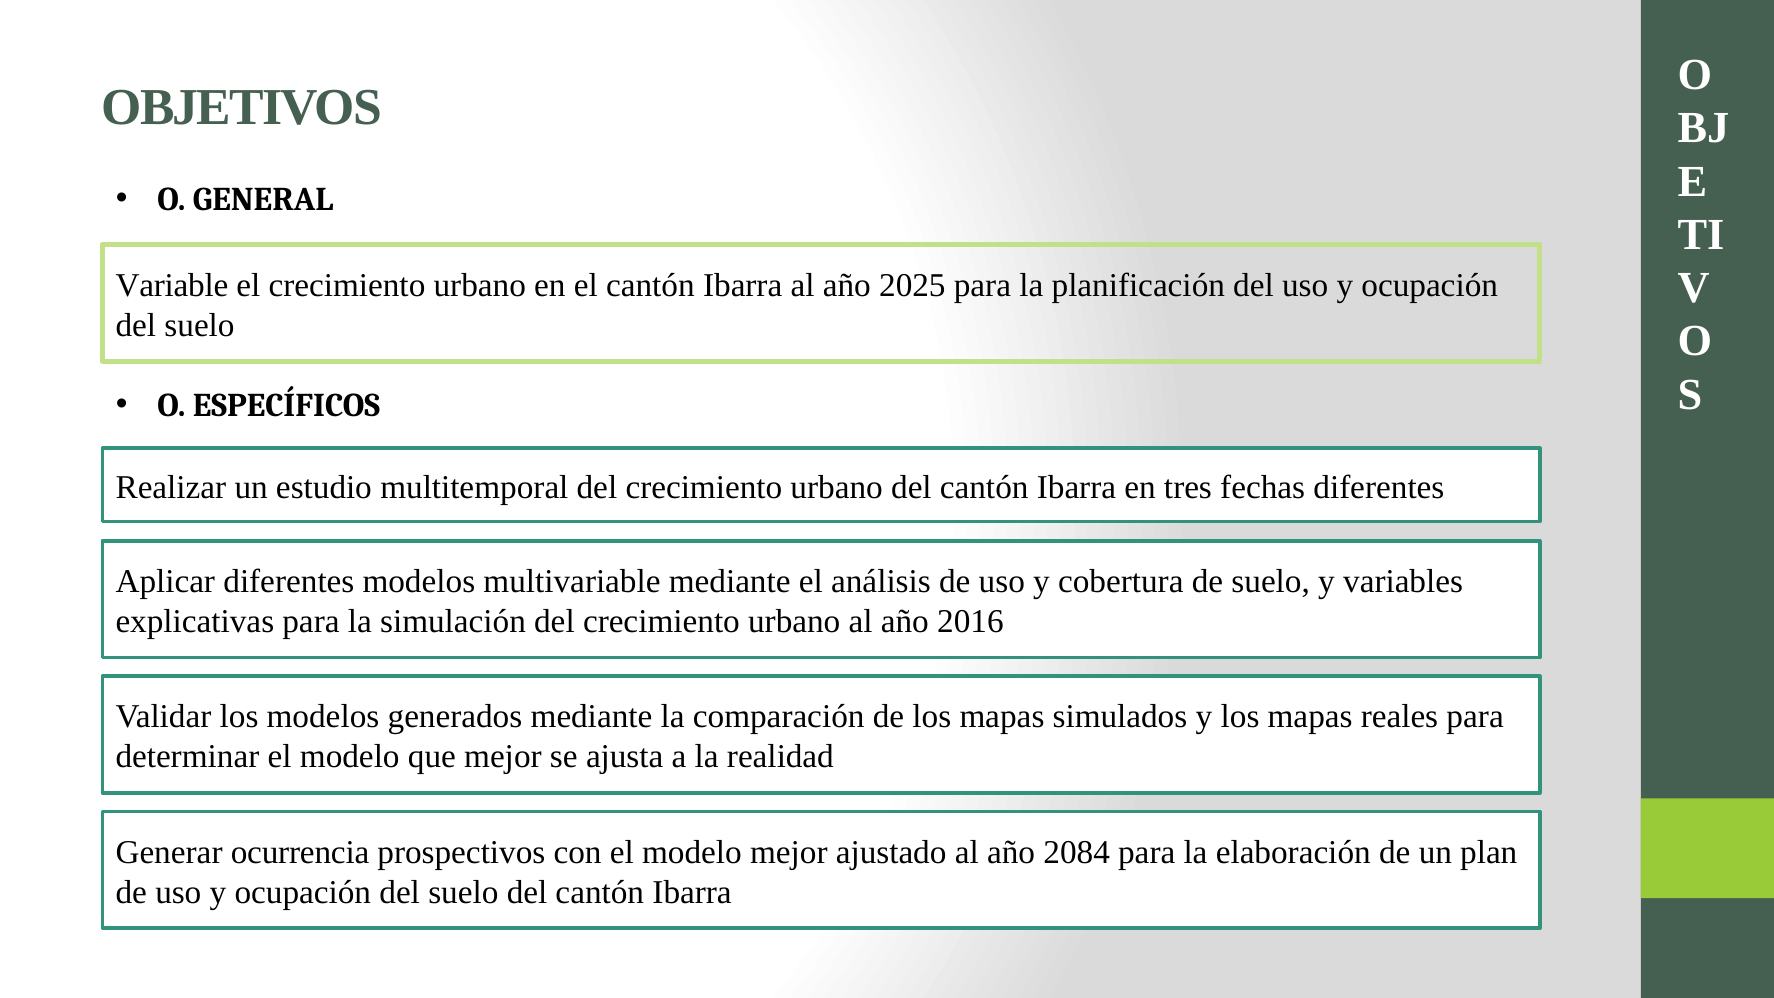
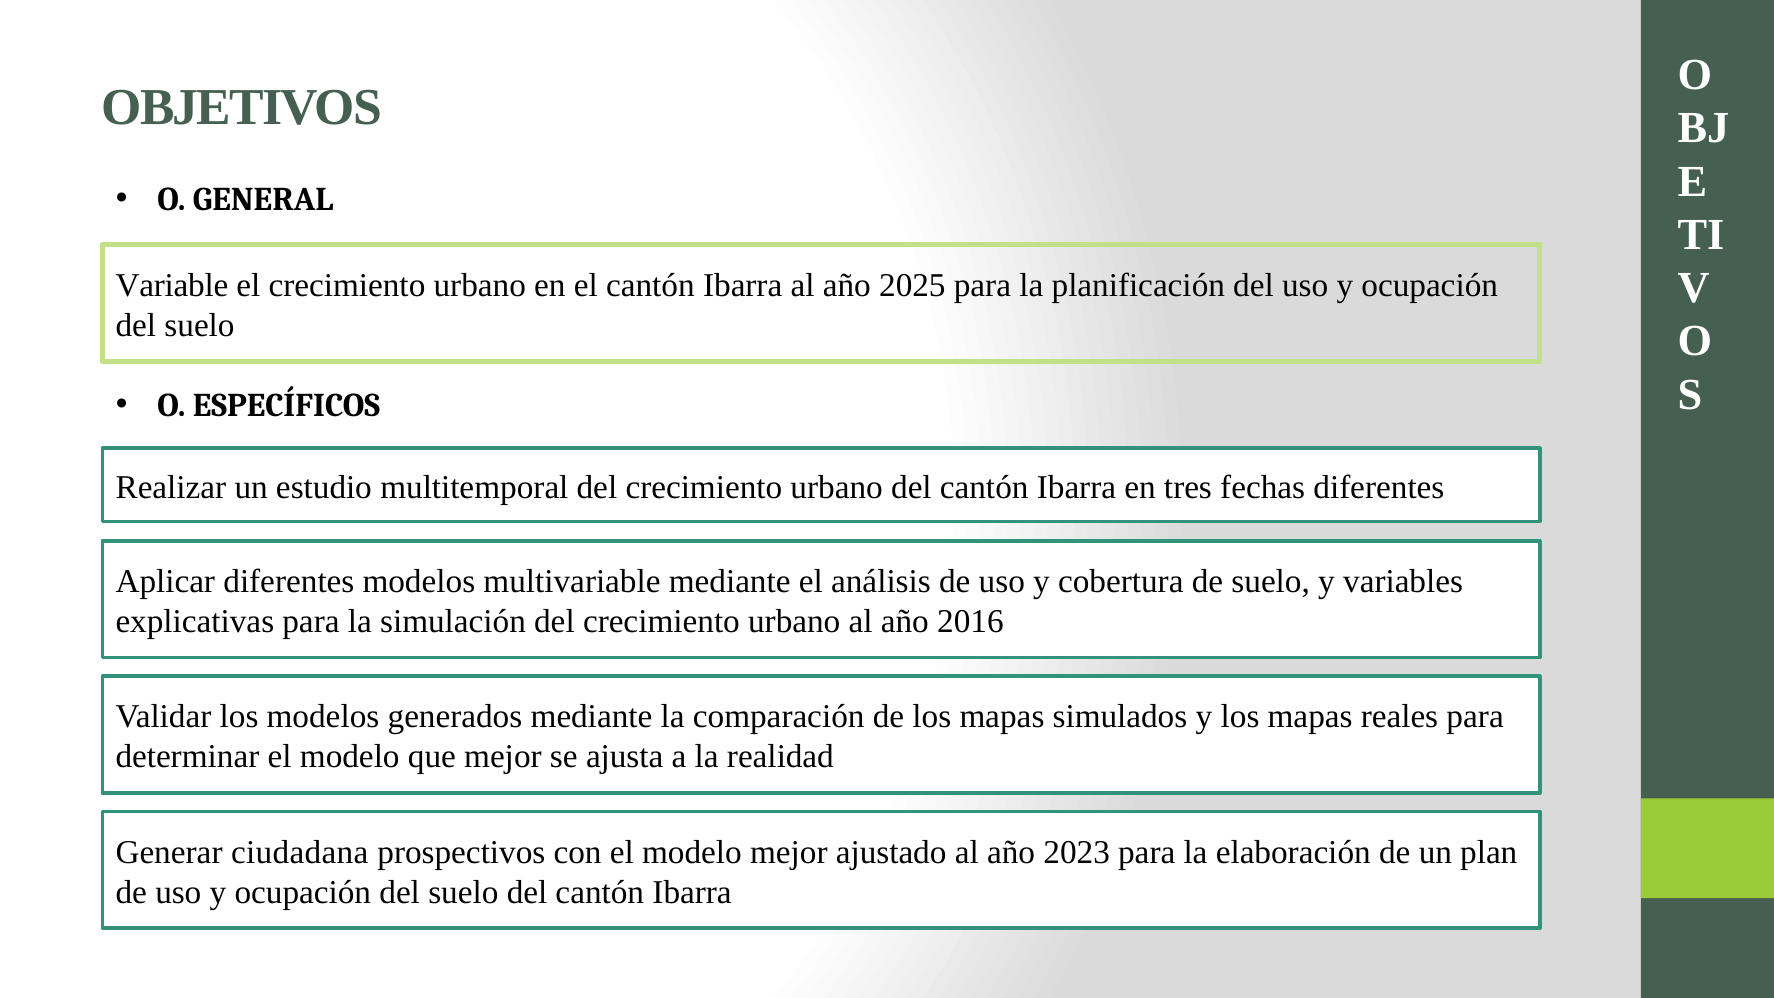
ocurrencia: ocurrencia -> ciudadana (300, 852)
2084: 2084 -> 2023 (1077, 852)
